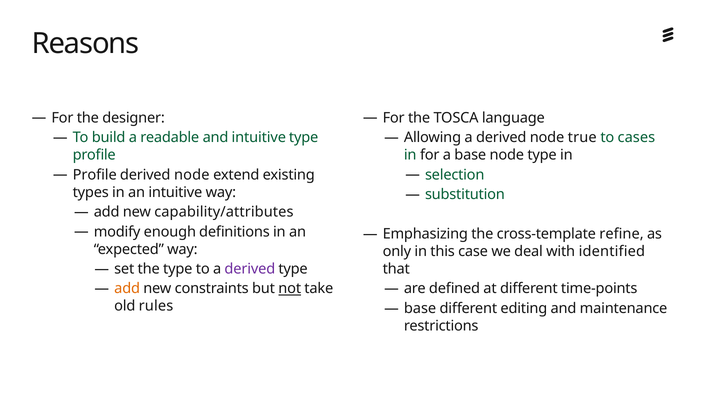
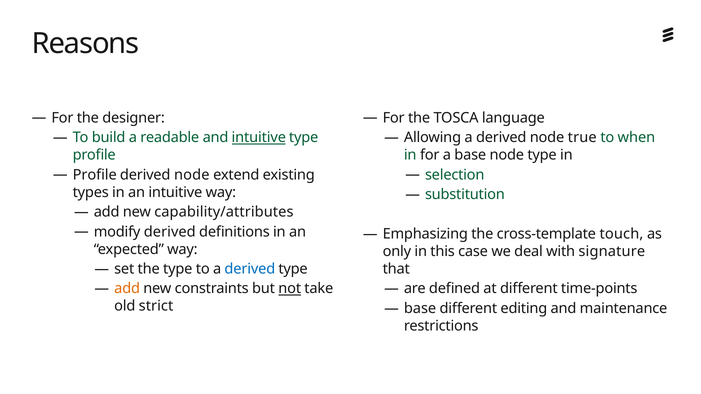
intuitive underline: none -> present (259, 138)
cases: cases -> when (636, 138)
modify enough: enough -> derived (170, 232)
refine: refine -> touch (621, 234)
identified: identified -> signature (612, 252)
derived colour: purple -> blue (250, 269)
rules: rules -> strict (156, 306)
